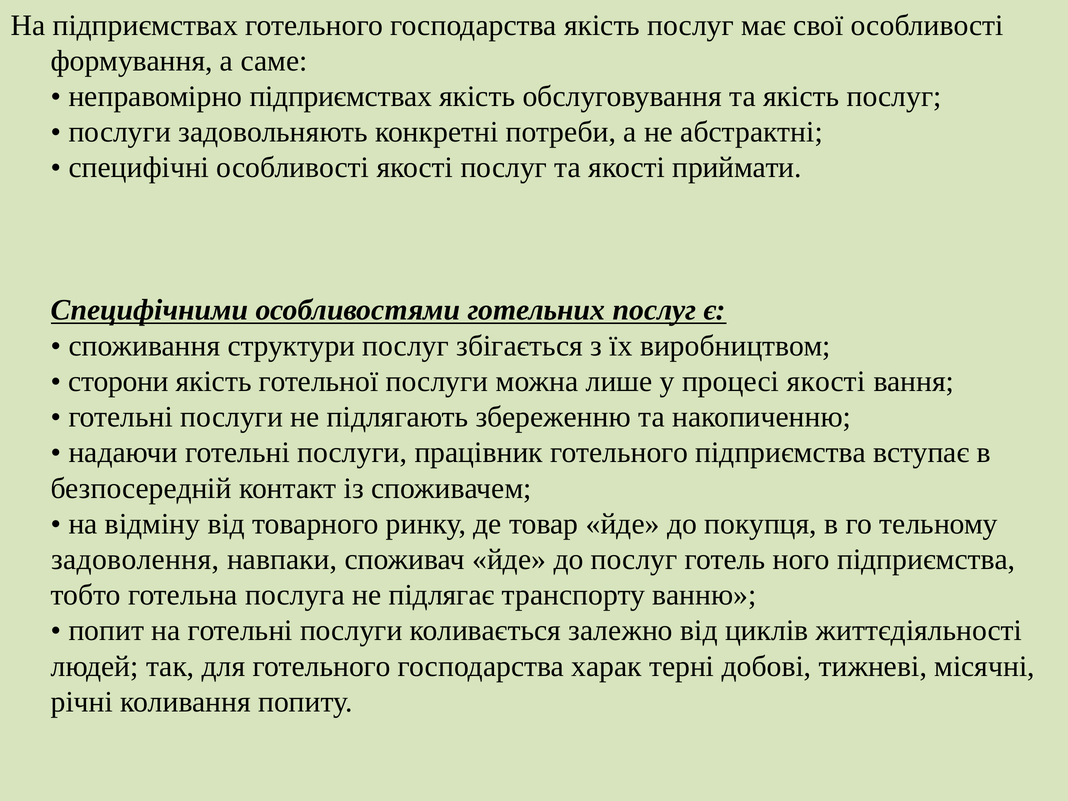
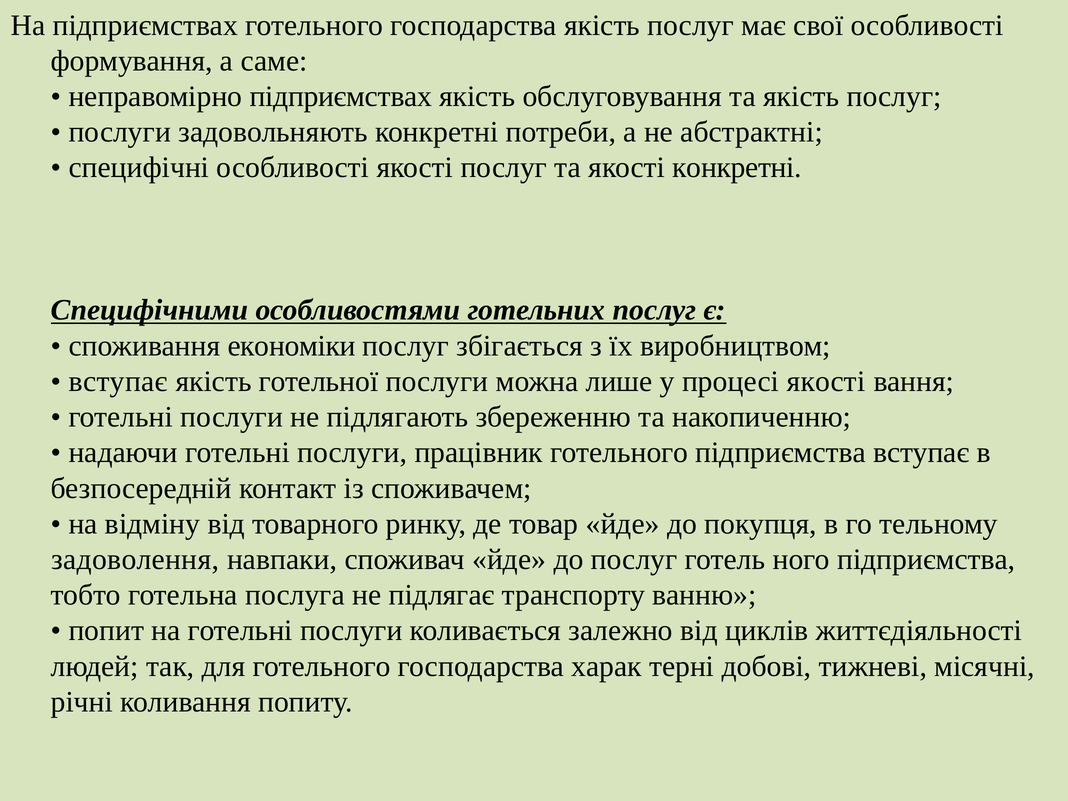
якості приймати: приймати -> конкретні (737, 168)
структури: структури -> економіки (292, 346)
сторони: сторони -> вступає (118, 381)
